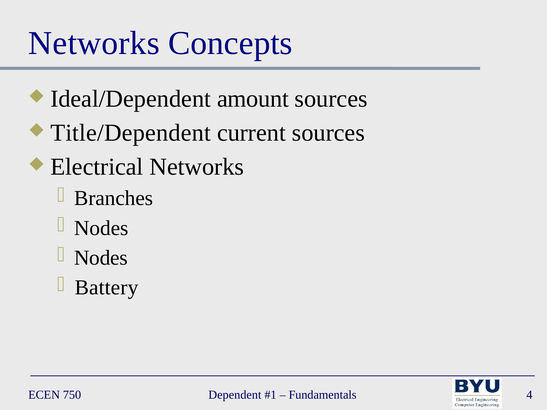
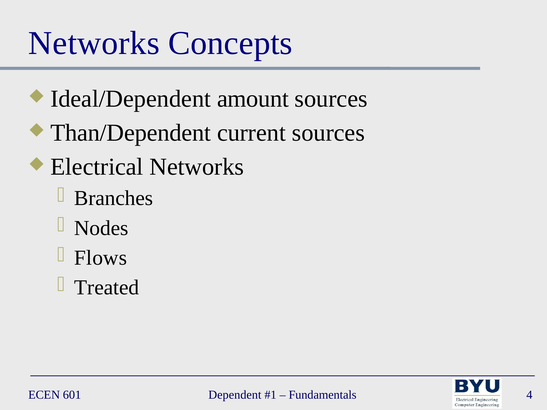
Title/Dependent: Title/Dependent -> Than/Dependent (131, 133)
Nodes: Nodes -> Flows (101, 258)
Battery: Battery -> Treated (107, 288)
750: 750 -> 601 (72, 395)
